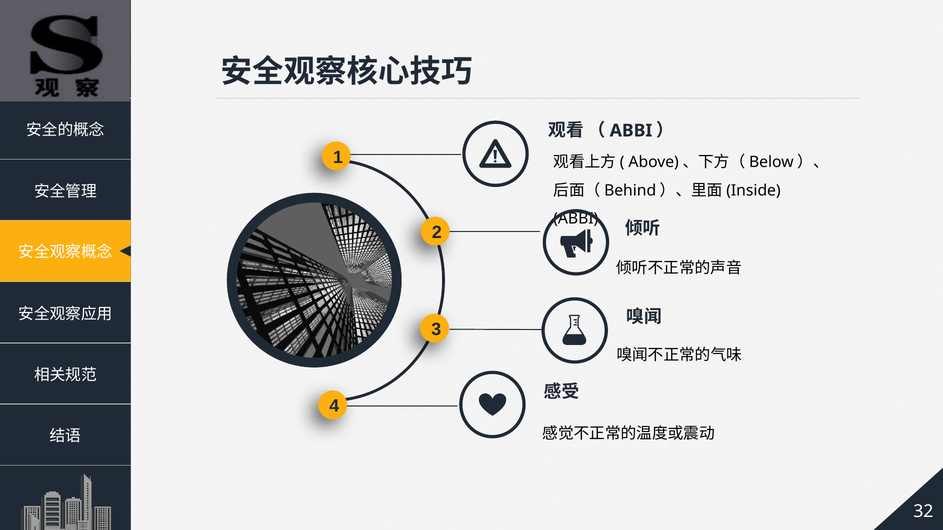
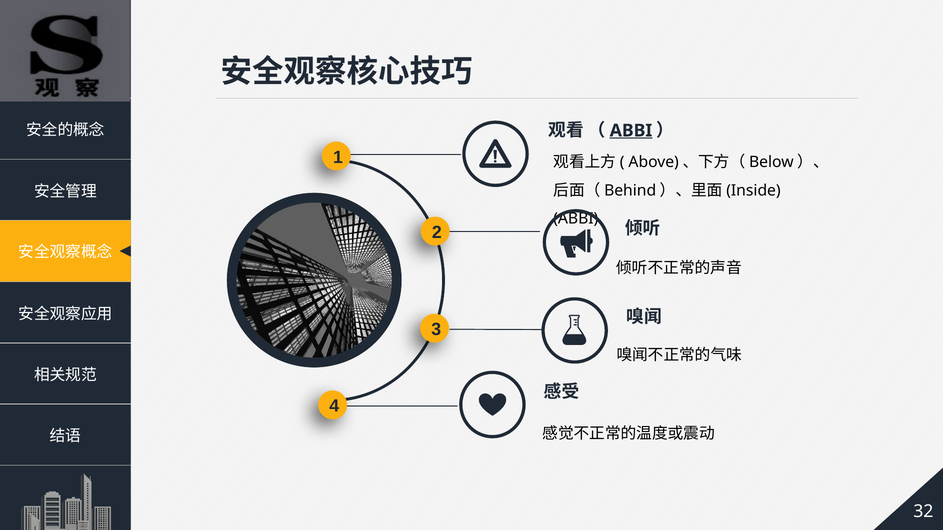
ABBI underline: none -> present (631, 131)
